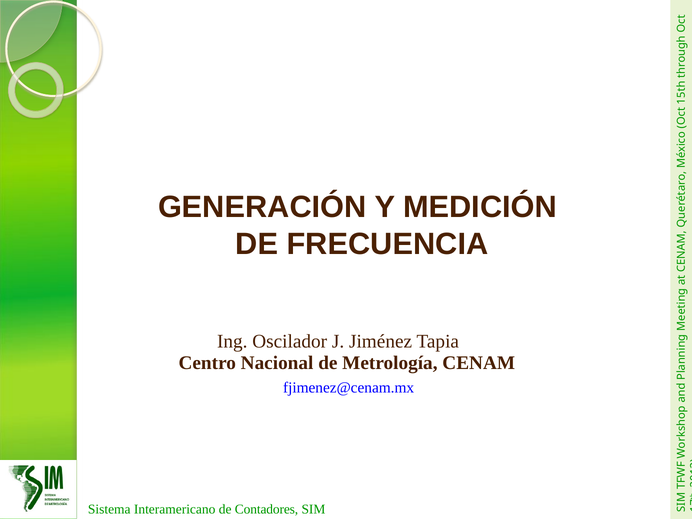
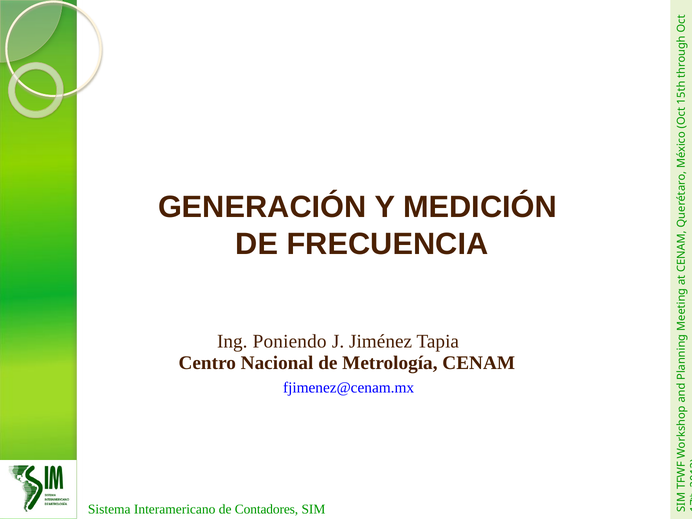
Oscilador: Oscilador -> Poniendo (290, 341)
